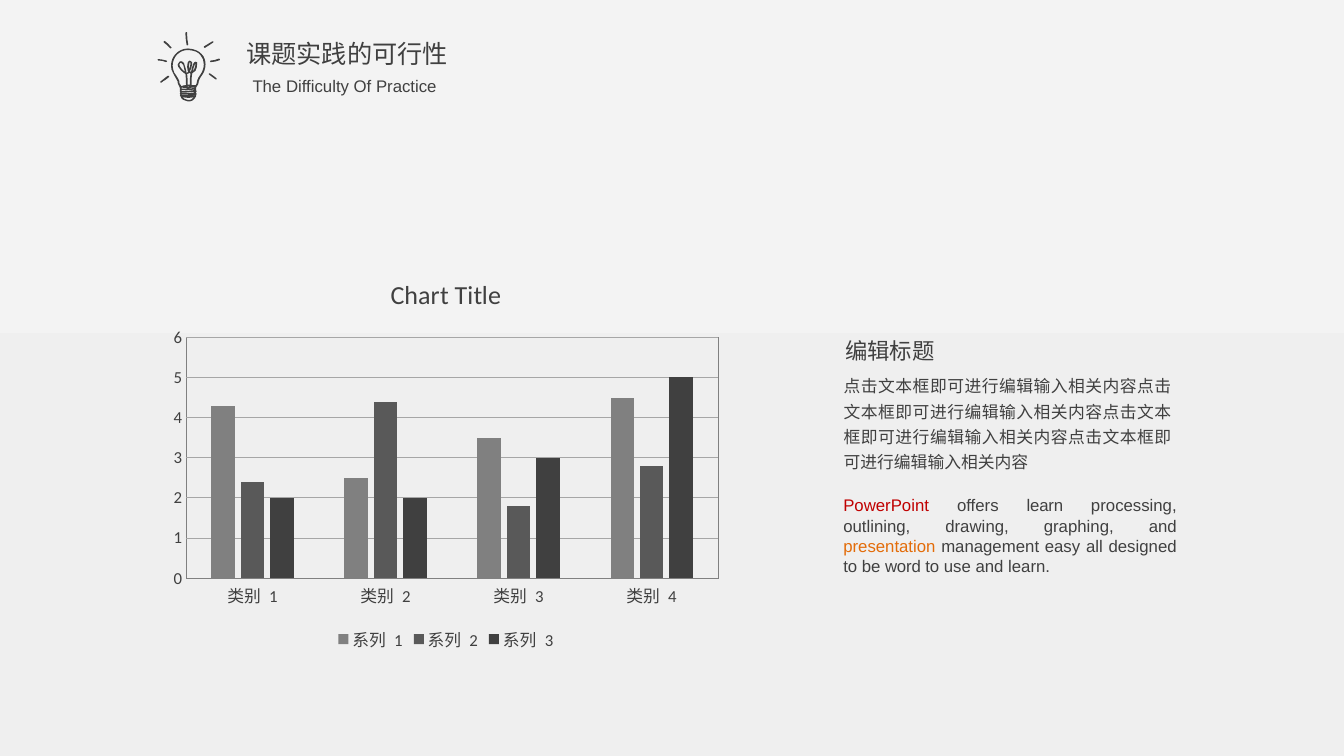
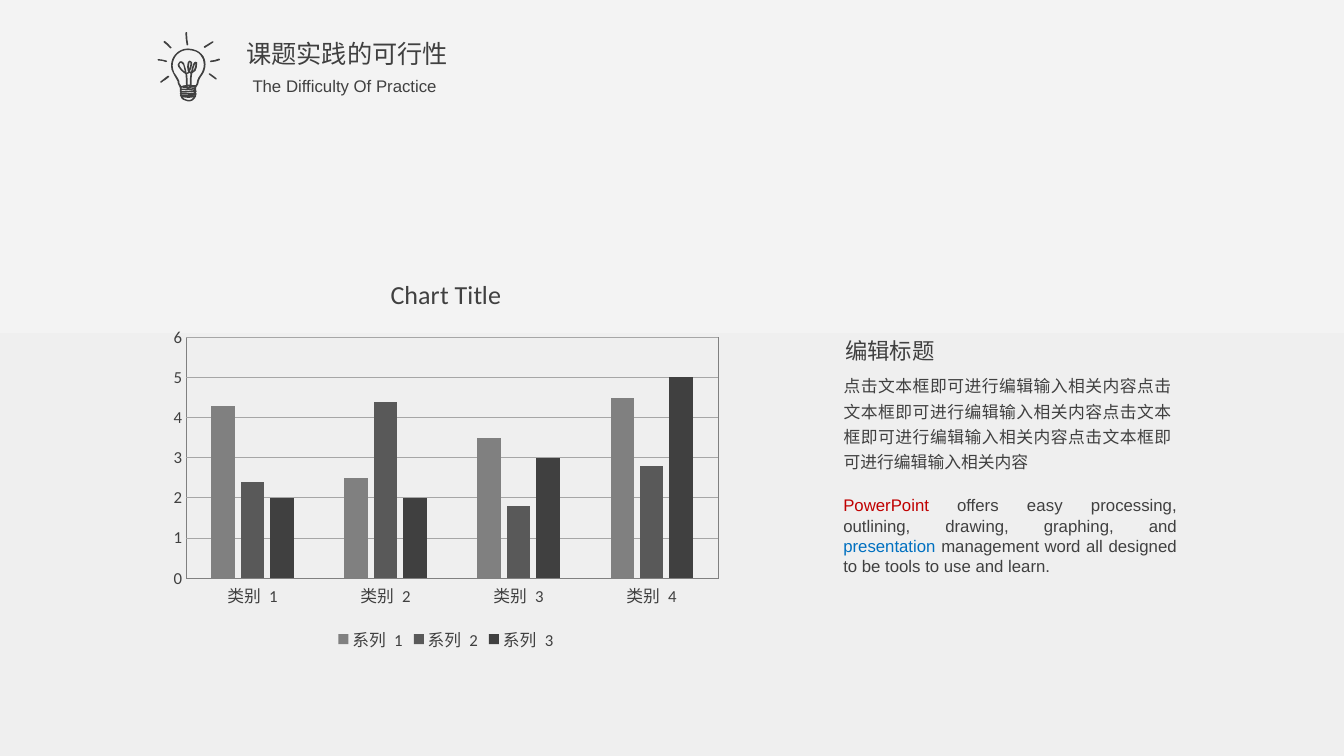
offers learn: learn -> easy (1045, 506)
presentation colour: orange -> blue (889, 547)
easy: easy -> word (1063, 547)
word: word -> tools (903, 567)
